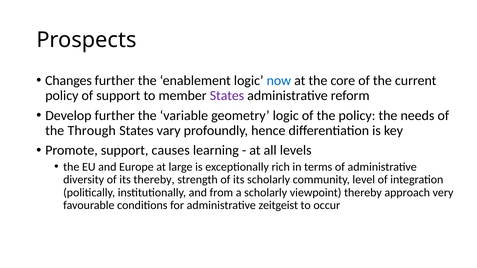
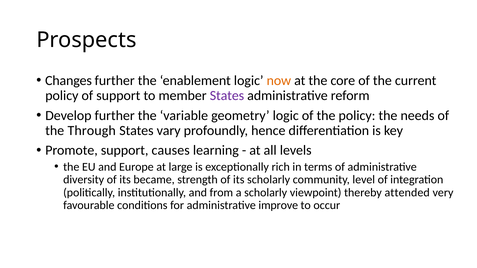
now colour: blue -> orange (279, 81)
its thereby: thereby -> became (154, 180)
approach: approach -> attended (407, 193)
zeitgeist: zeitgeist -> improve (278, 206)
